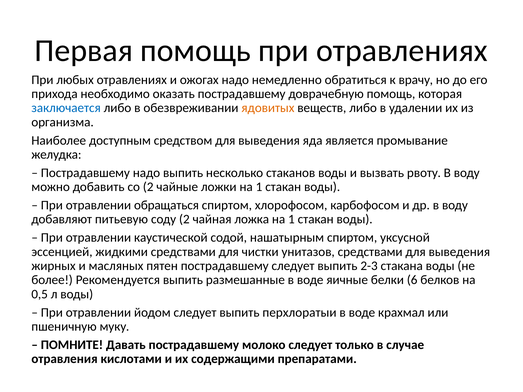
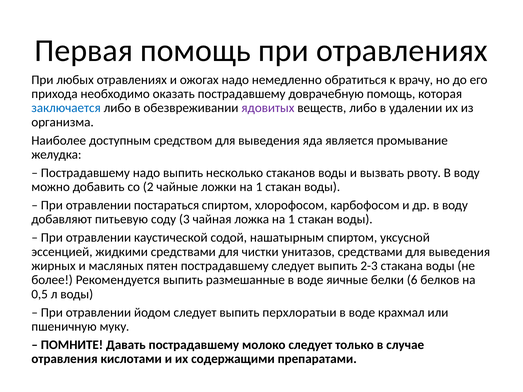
ядовитых colour: orange -> purple (268, 108)
обращаться: обращаться -> постараться (167, 205)
соду 2: 2 -> 3 (184, 219)
